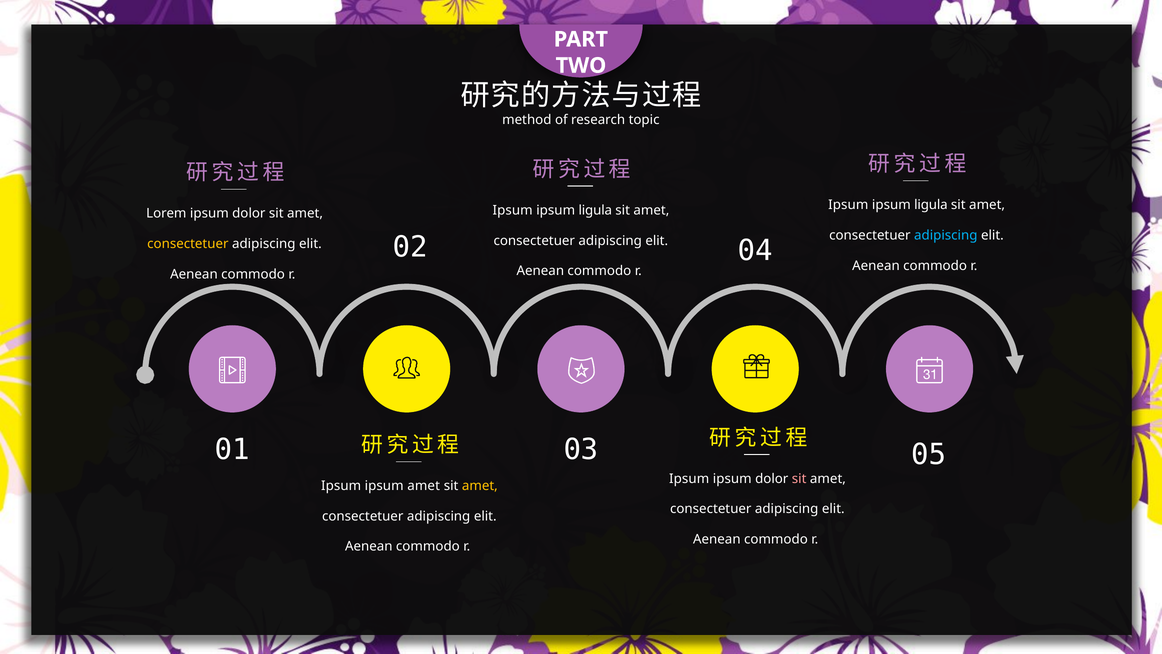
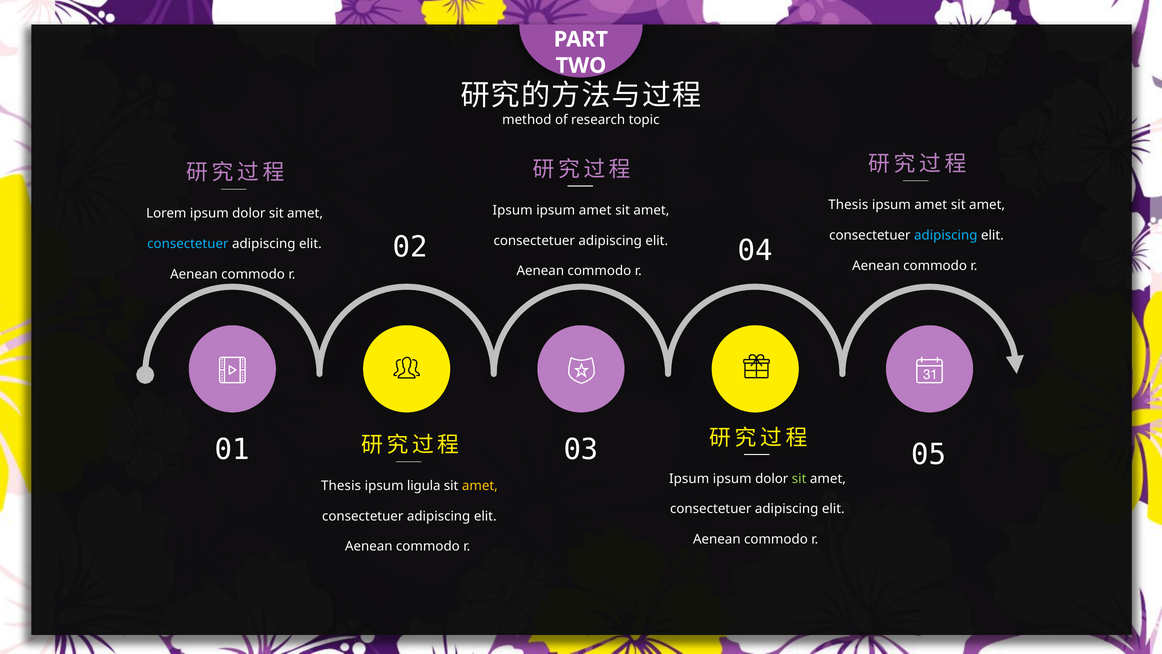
Ipsum: Ipsum -> Thesis (848, 205)
ligula: ligula -> amet (931, 205)
ligula: ligula -> amet (595, 210)
consectetuer colour: yellow -> light blue (188, 244)
sit colour: pink -> light green (799, 478)
Ipsum: Ipsum -> Thesis (341, 486)
ipsum amet: amet -> ligula (424, 486)
